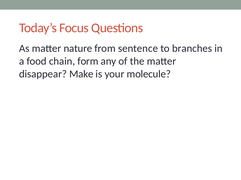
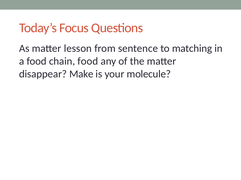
nature: nature -> lesson (78, 49)
branches: branches -> matching (192, 49)
chain form: form -> food (88, 61)
